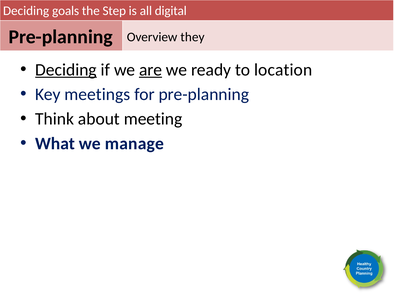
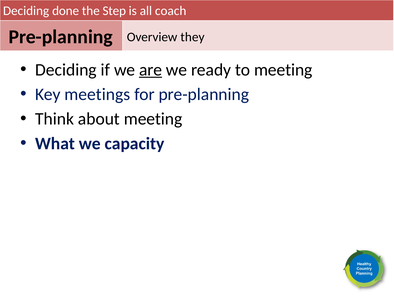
goals: goals -> done (66, 11)
digital: digital -> coach (171, 11)
Deciding underline: present -> none (66, 70)
to location: location -> meeting (283, 70)
manage: manage -> capacity (135, 143)
